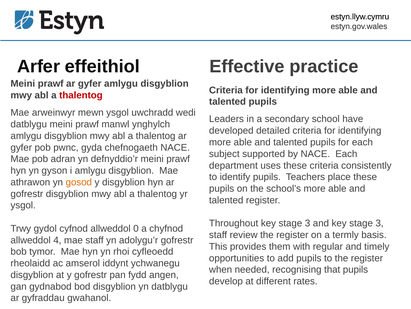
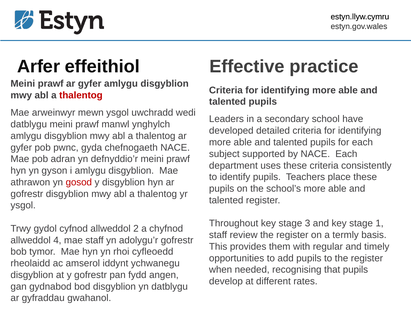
gosod colour: orange -> red (79, 182)
and key stage 3: 3 -> 1 (380, 223)
0: 0 -> 2 (136, 228)
